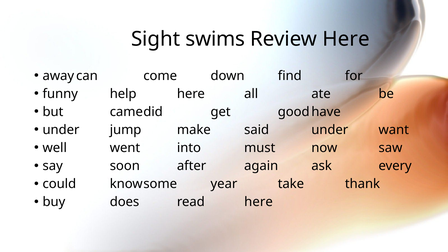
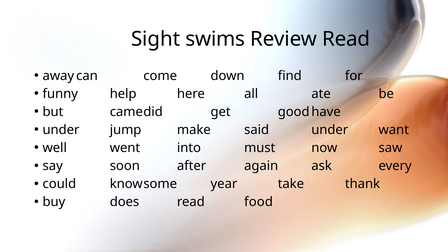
Review Here: Here -> Read (346, 39)
read here: here -> food (259, 202)
